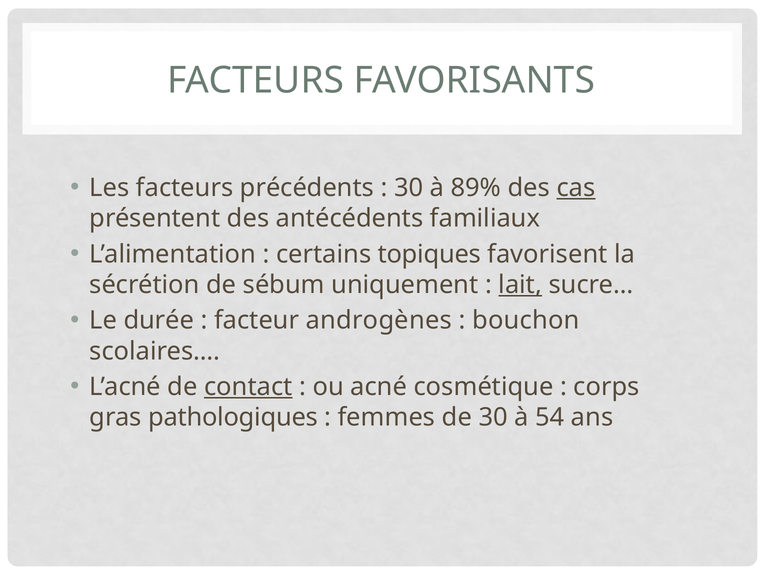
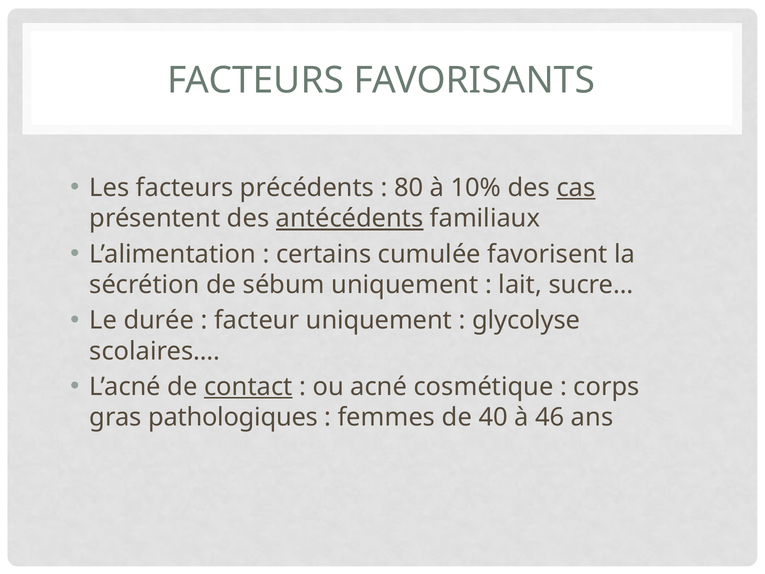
30: 30 -> 80 (409, 188)
89%: 89% -> 10% (476, 188)
antécédents underline: none -> present (350, 218)
topiques: topiques -> cumulée (429, 254)
lait underline: present -> none (520, 285)
facteur androgènes: androgènes -> uniquement (379, 320)
bouchon: bouchon -> glycolyse (526, 320)
de 30: 30 -> 40 (493, 417)
54: 54 -> 46 (550, 417)
